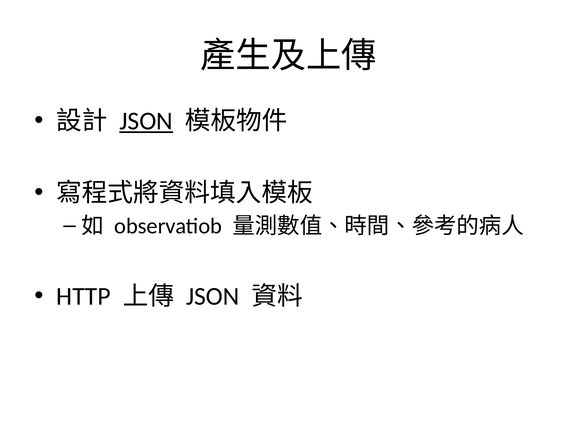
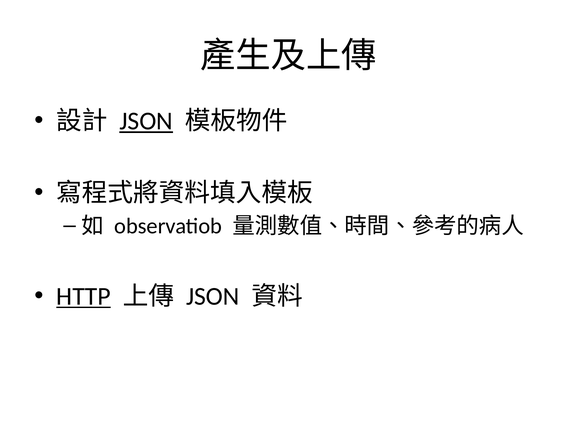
HTTP underline: none -> present (83, 296)
